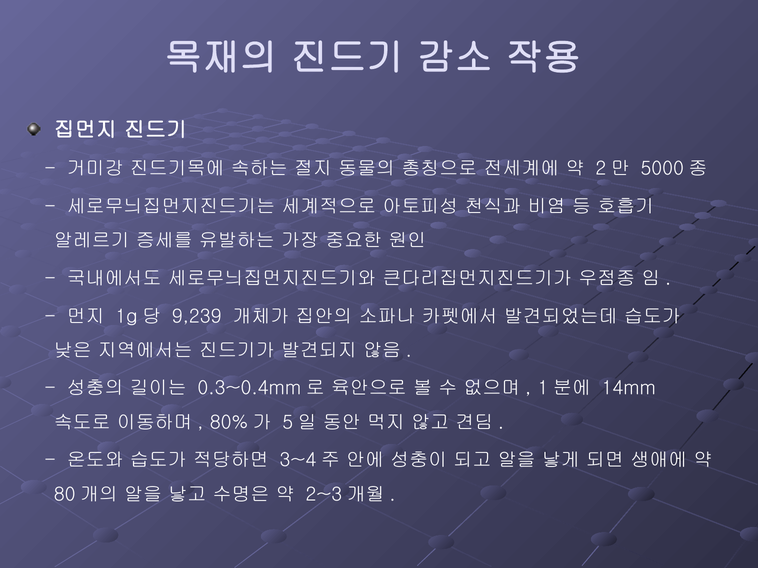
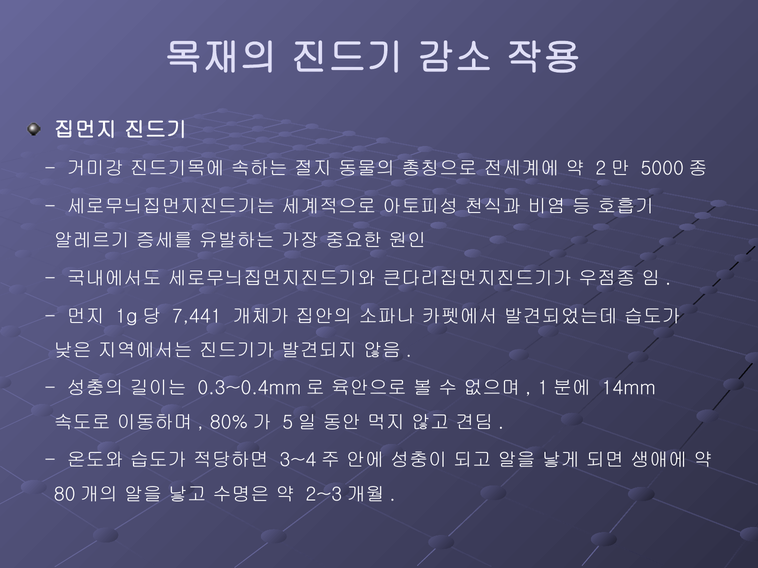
9,239: 9,239 -> 7,441 (197, 317)
